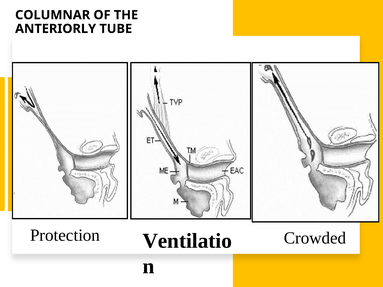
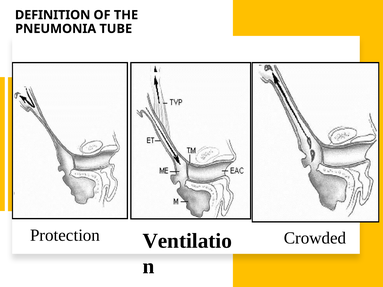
COLUMNAR: COLUMNAR -> DEFINITION (53, 15)
ANTERIORLY: ANTERIORLY -> PNEUMONIA (56, 29)
